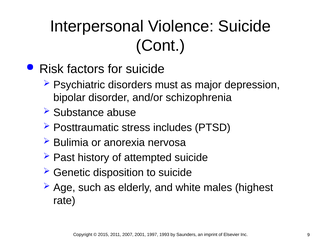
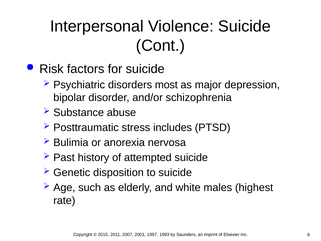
must: must -> most (166, 85)
